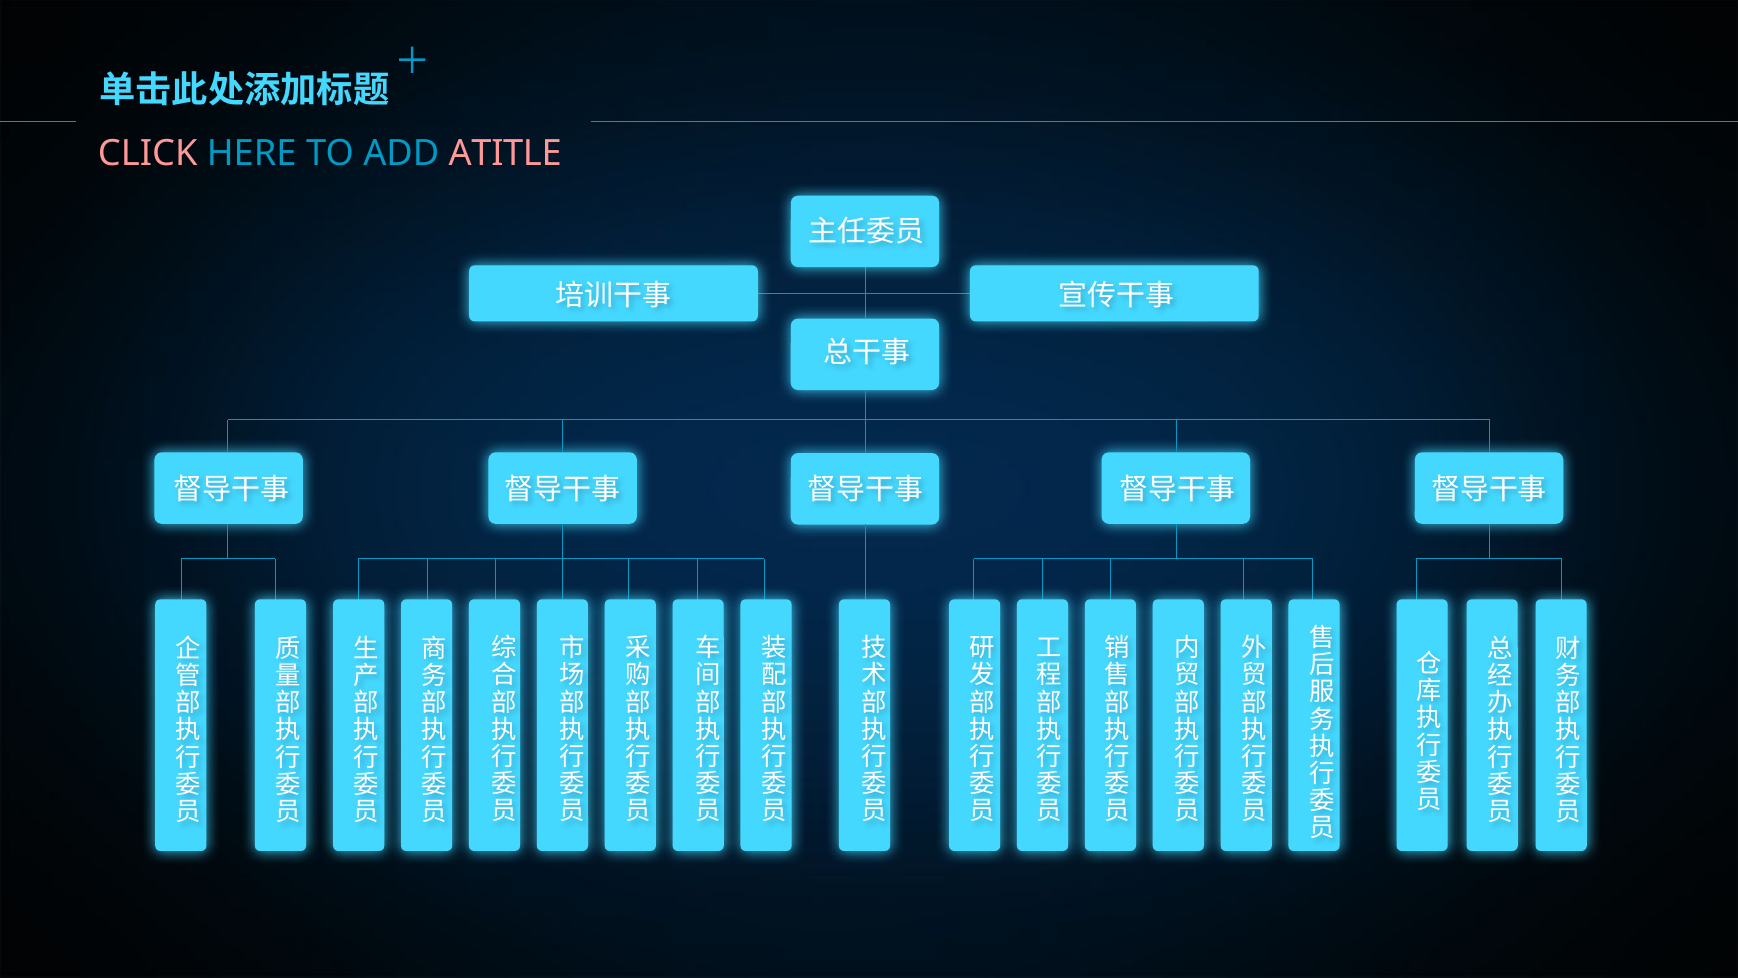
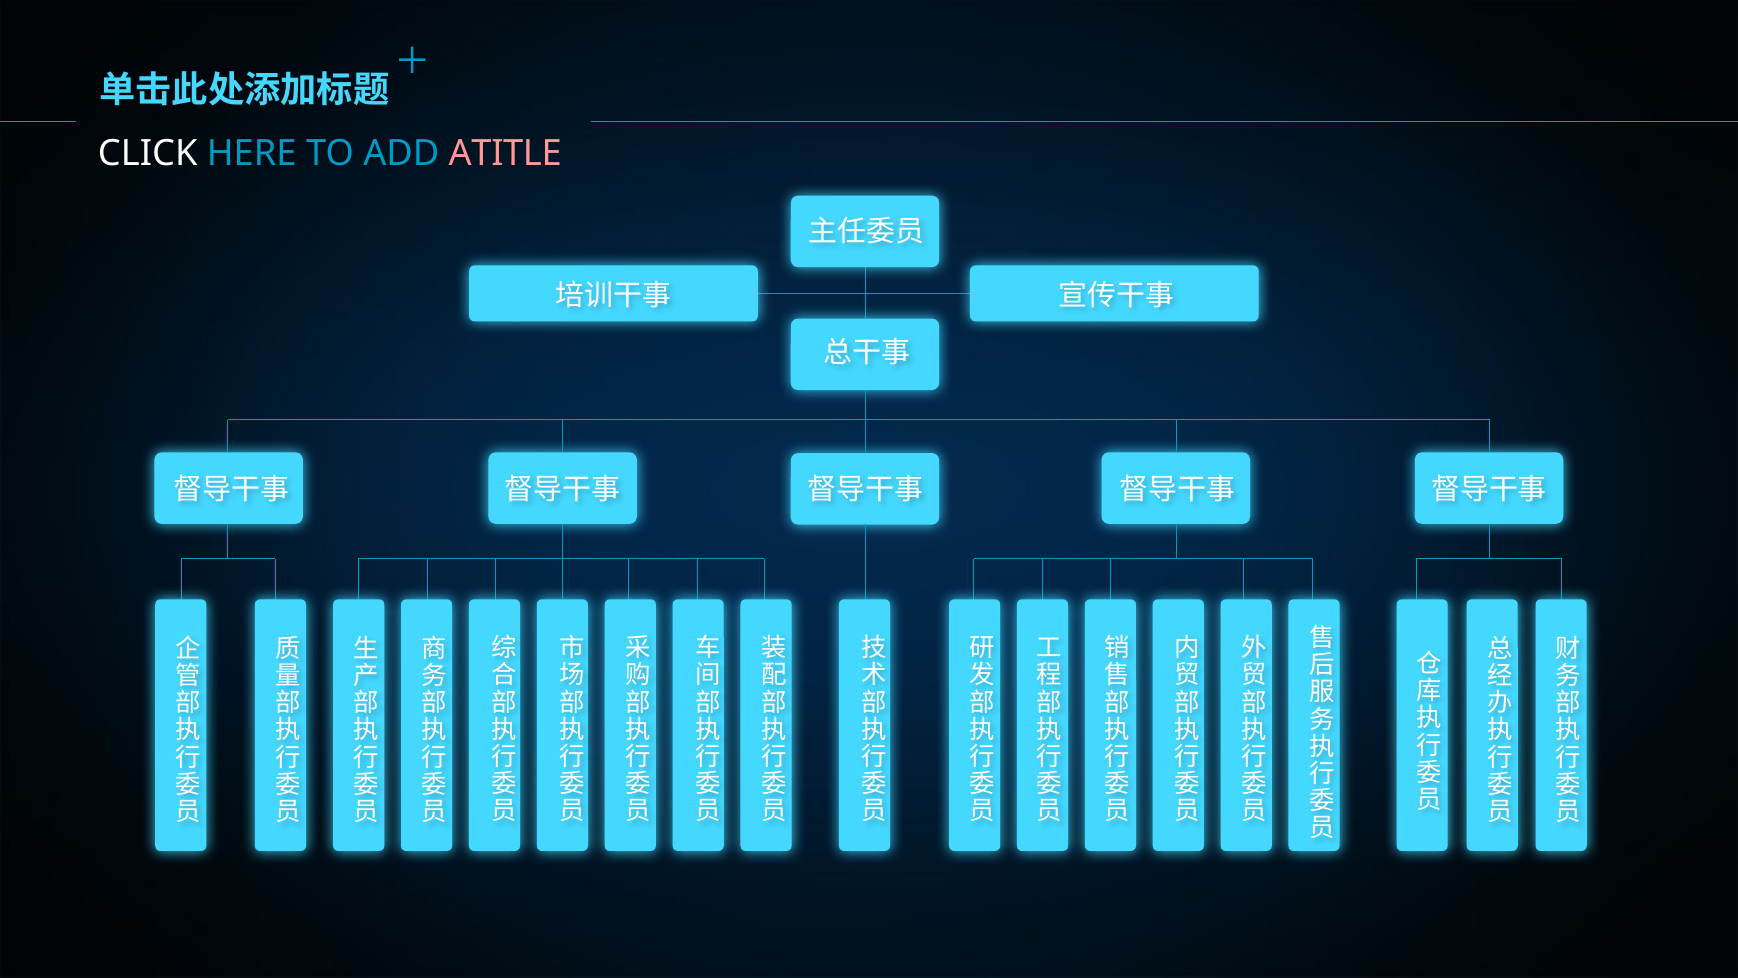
CLICK colour: pink -> white (148, 153)
